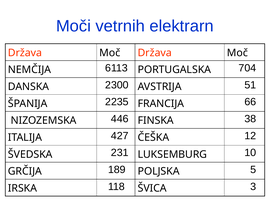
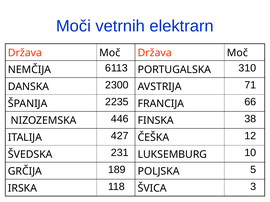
704: 704 -> 310 (247, 68)
51: 51 -> 71 (250, 85)
